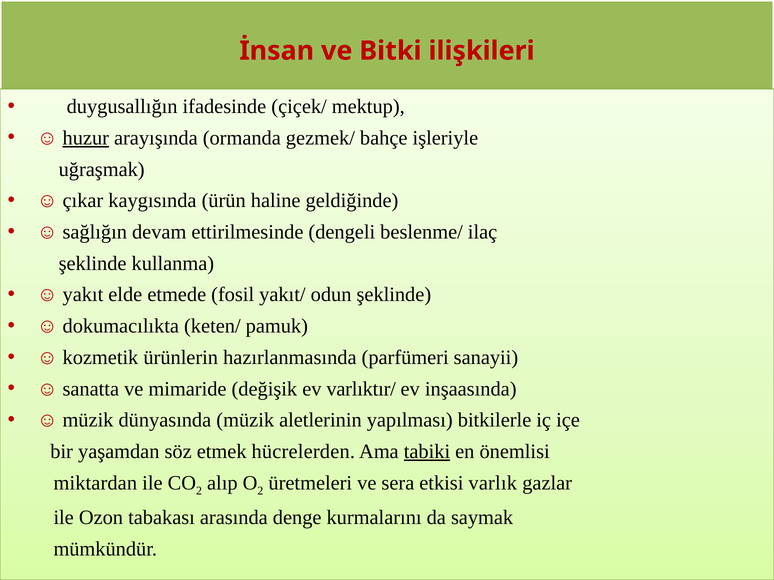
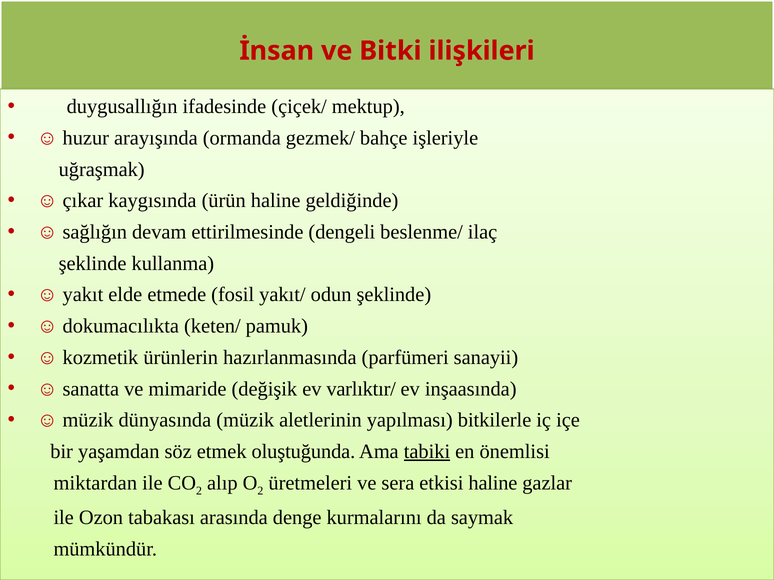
huzur underline: present -> none (86, 138)
hücrelerden: hücrelerden -> oluştuğunda (303, 452)
etkisi varlık: varlık -> haline (493, 483)
